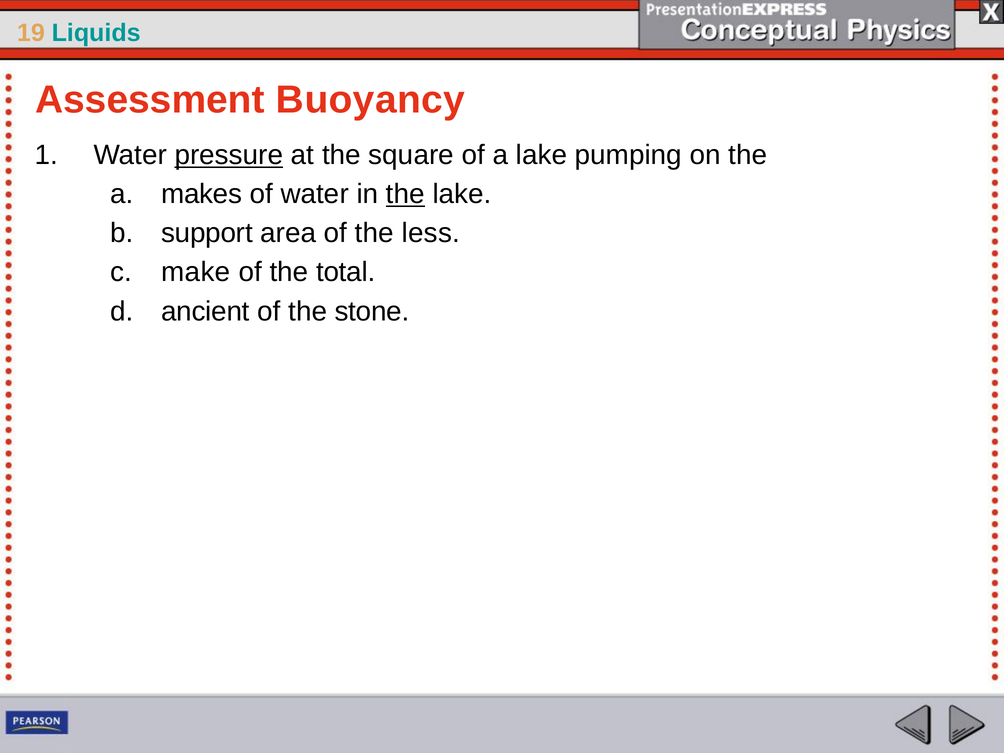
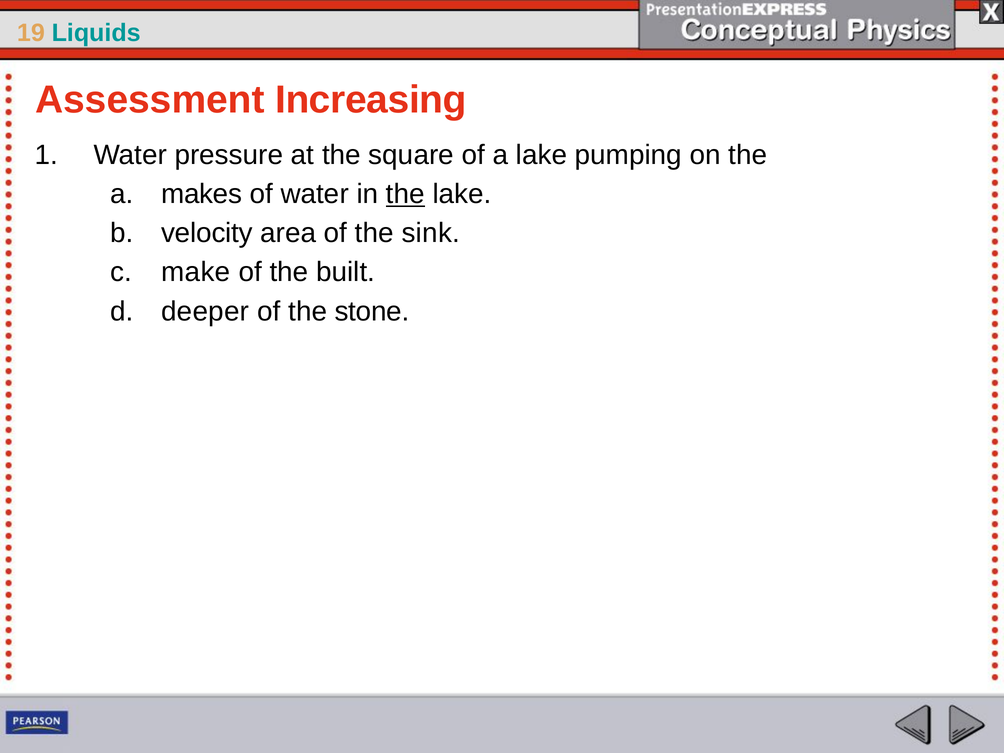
Buoyancy: Buoyancy -> Increasing (371, 100)
pressure underline: present -> none (229, 155)
support: support -> velocity (207, 233)
less: less -> sink (431, 233)
total: total -> built (346, 272)
ancient: ancient -> deeper (205, 311)
